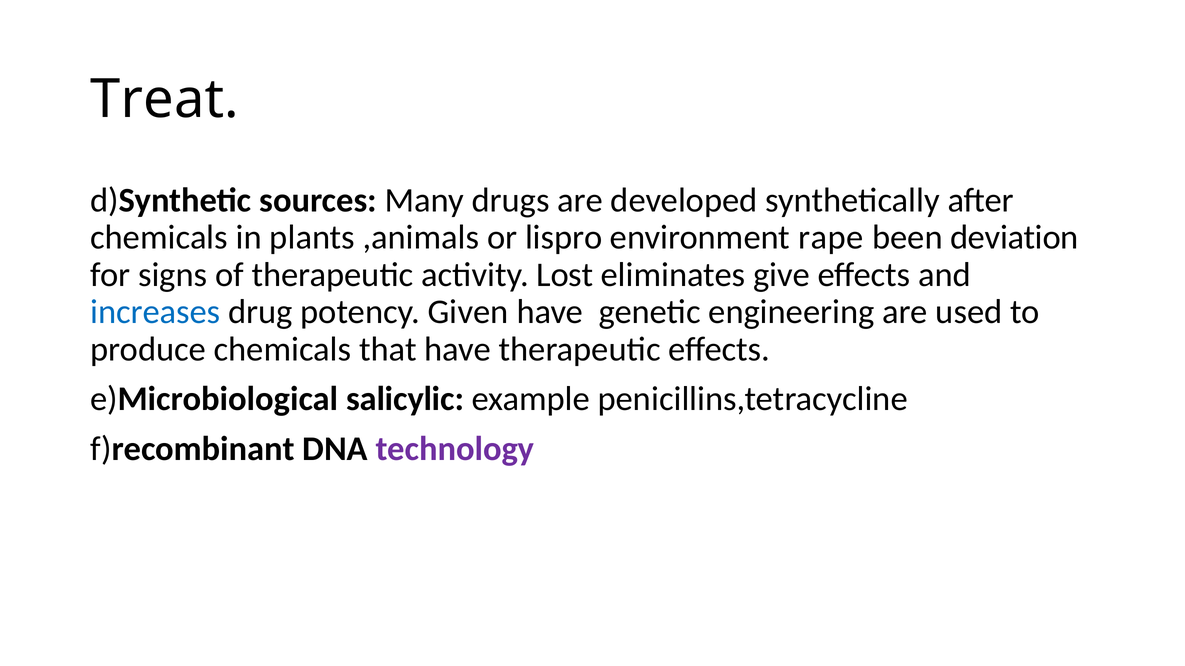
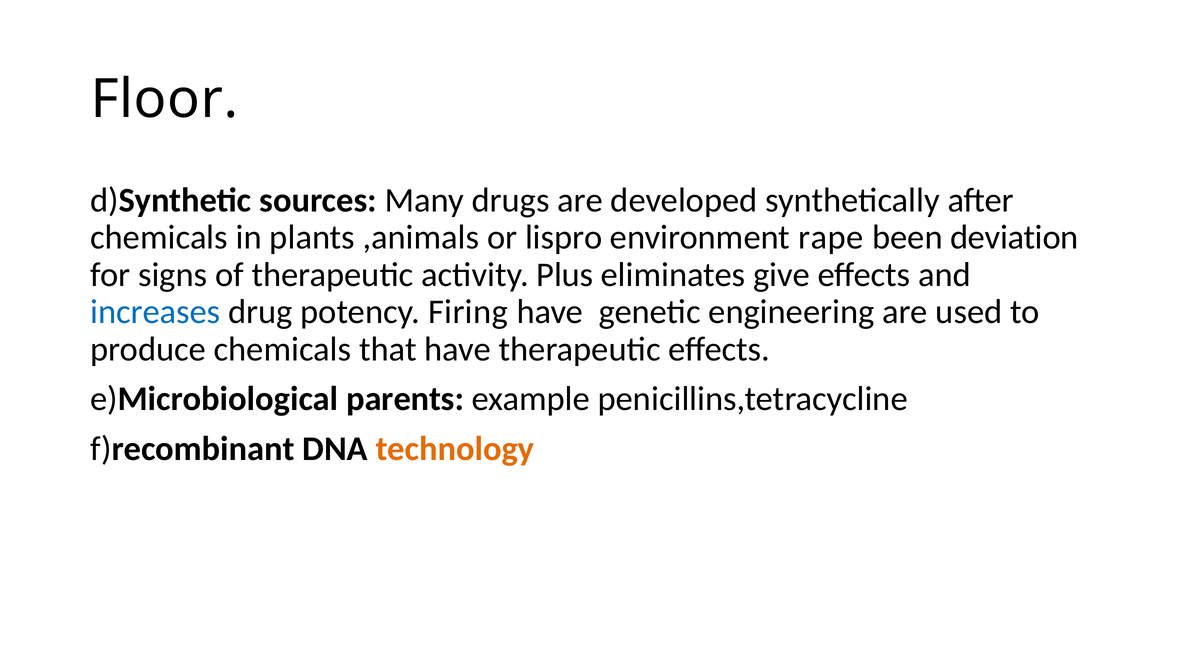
Treat: Treat -> Floor (164, 100)
Lost: Lost -> Plus (565, 275)
Given: Given -> Firing (468, 312)
salicylic: salicylic -> parents (405, 399)
technology colour: purple -> orange (455, 449)
